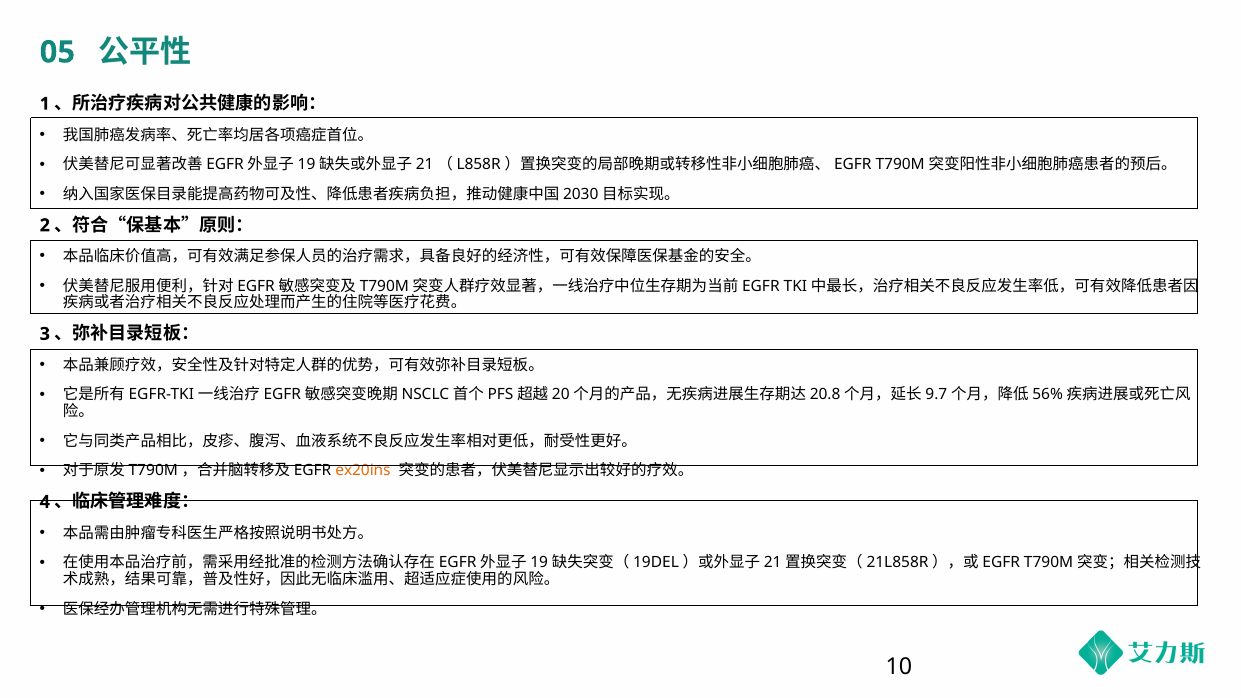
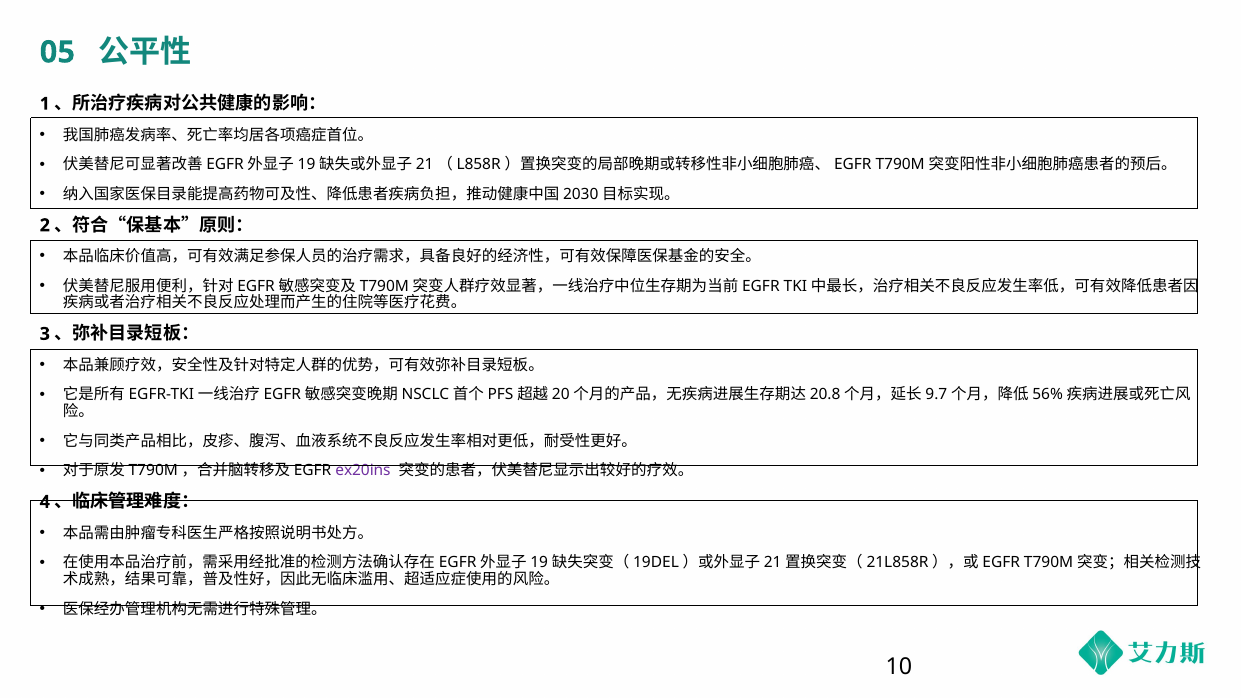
ex20ins colour: orange -> purple (363, 471)
